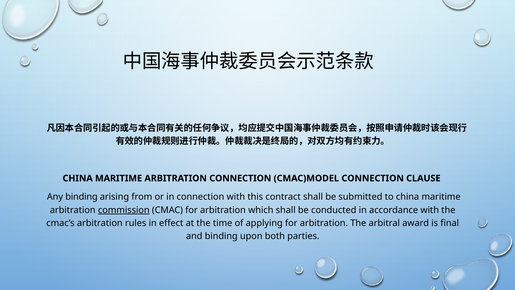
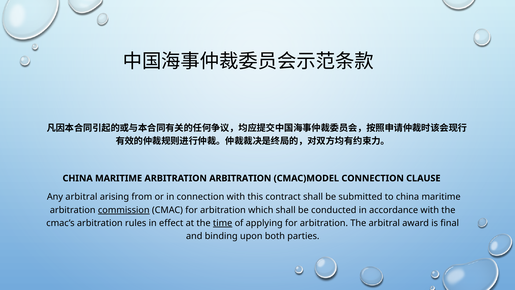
ARBITRATION CONNECTION: CONNECTION -> ARBITRATION (240, 178)
Any binding: binding -> arbitral (81, 197)
time underline: none -> present (223, 223)
